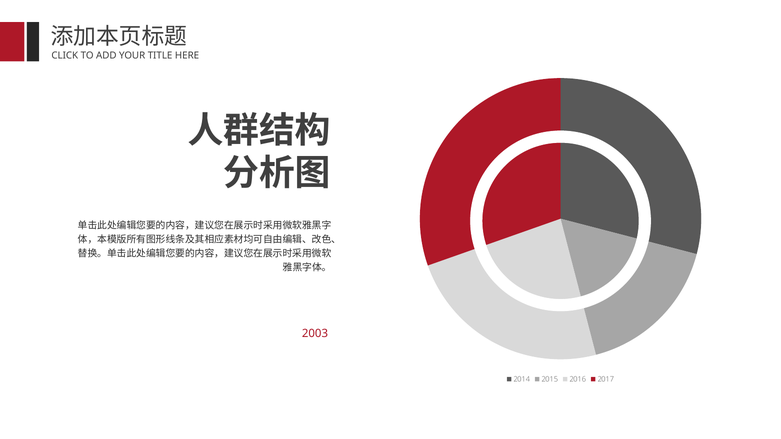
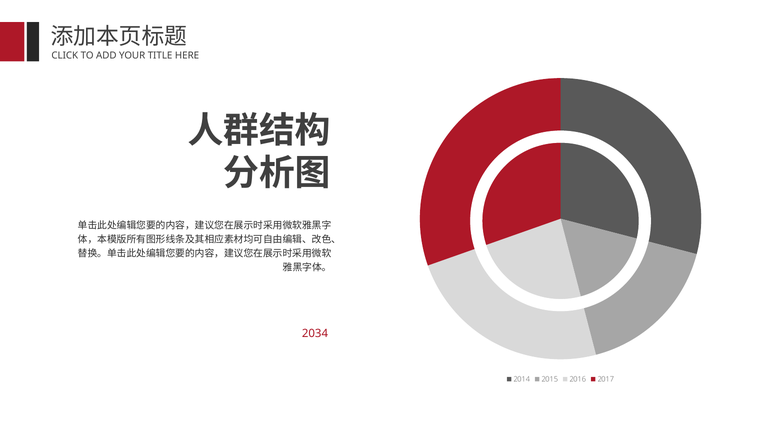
2003: 2003 -> 2034 (315, 334)
